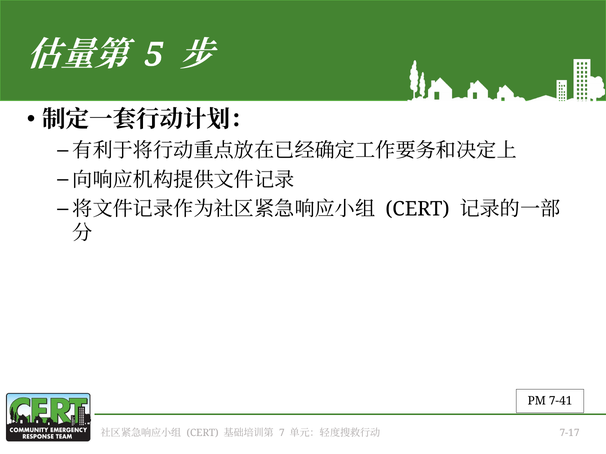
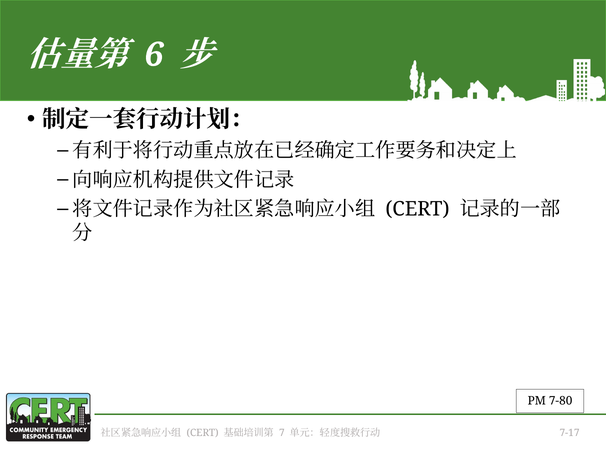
5: 5 -> 6 (154, 55)
7-41: 7-41 -> 7-80 (561, 402)
